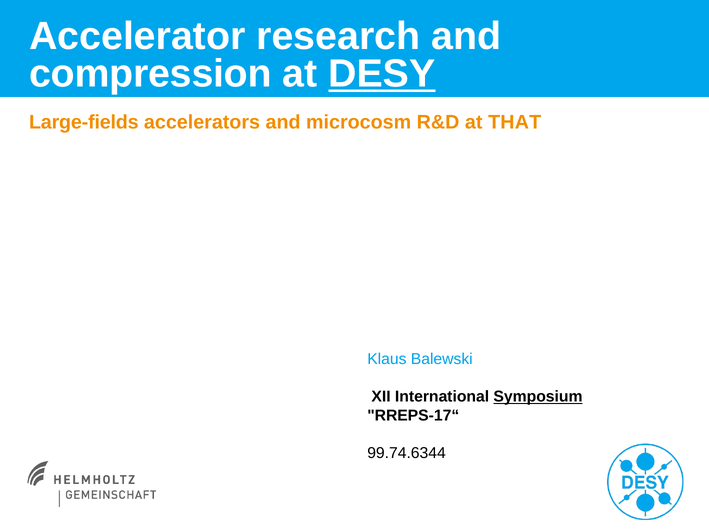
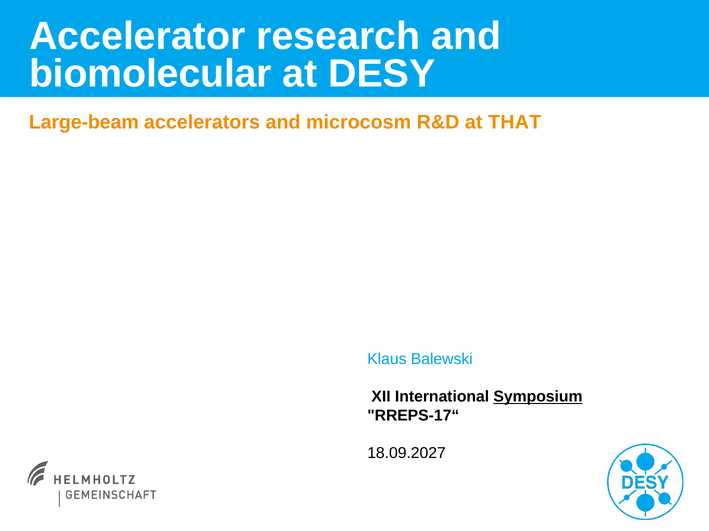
compression: compression -> biomolecular (150, 74)
DESY underline: present -> none (382, 74)
Large-fields: Large-fields -> Large-beam (84, 122)
99.74.6344: 99.74.6344 -> 18.09.2027 (407, 454)
